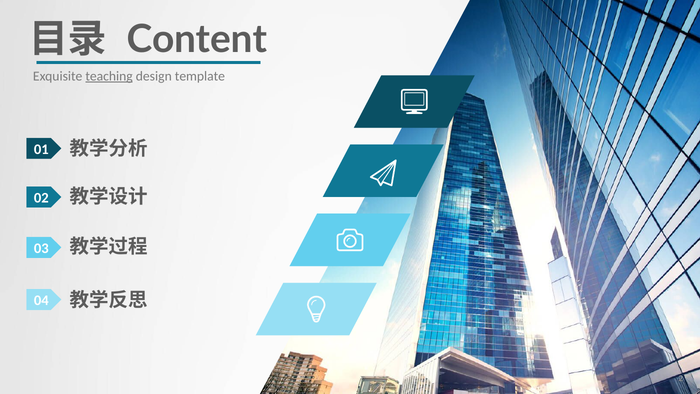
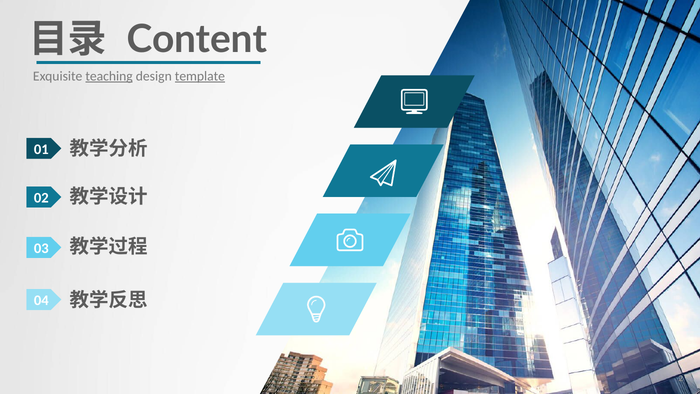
template underline: none -> present (200, 76)
